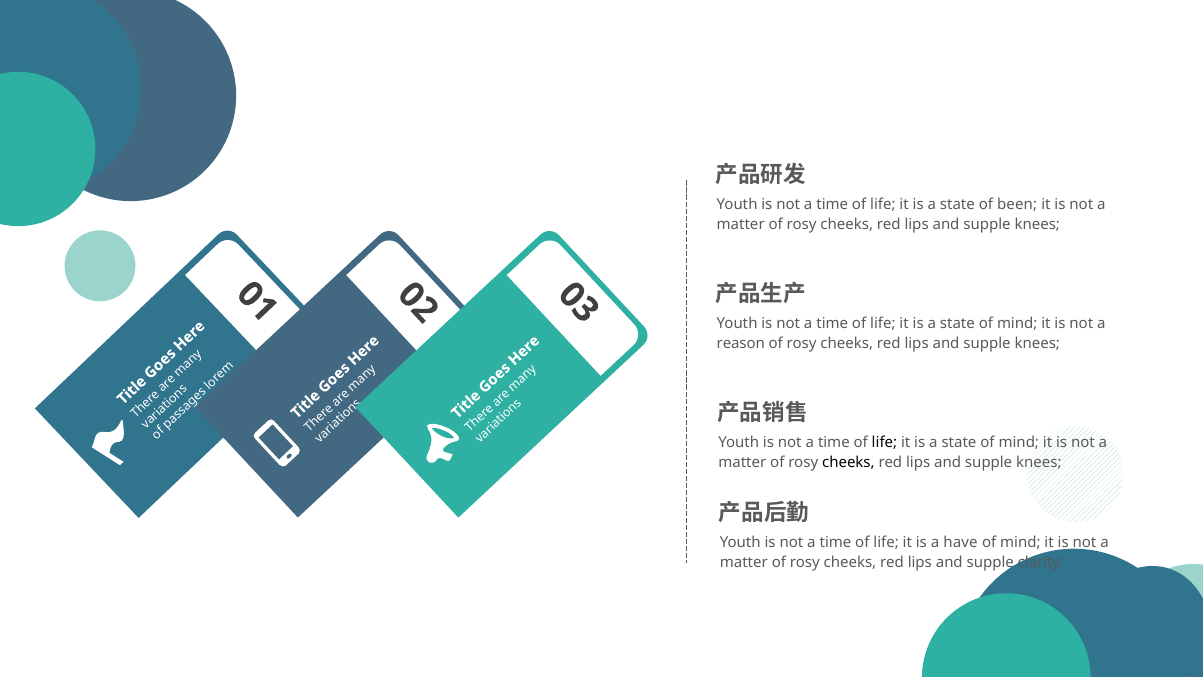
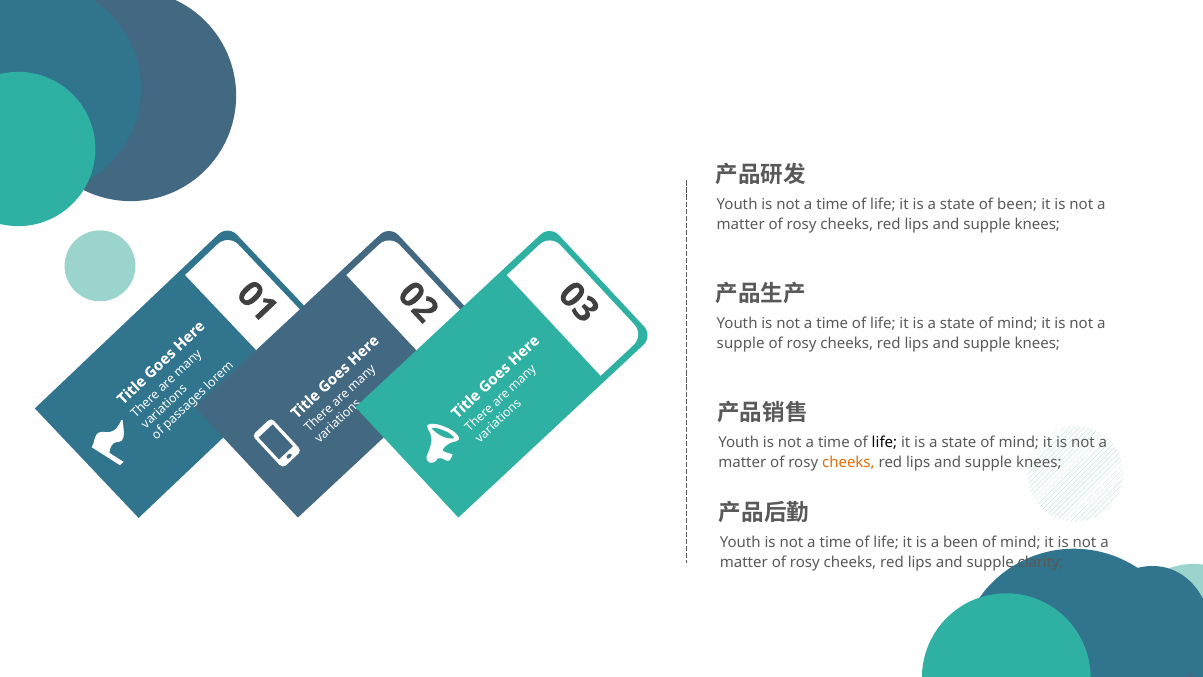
reason: reason -> supple (741, 343)
cheeks colour: black -> orange (848, 462)
a have: have -> been (961, 543)
